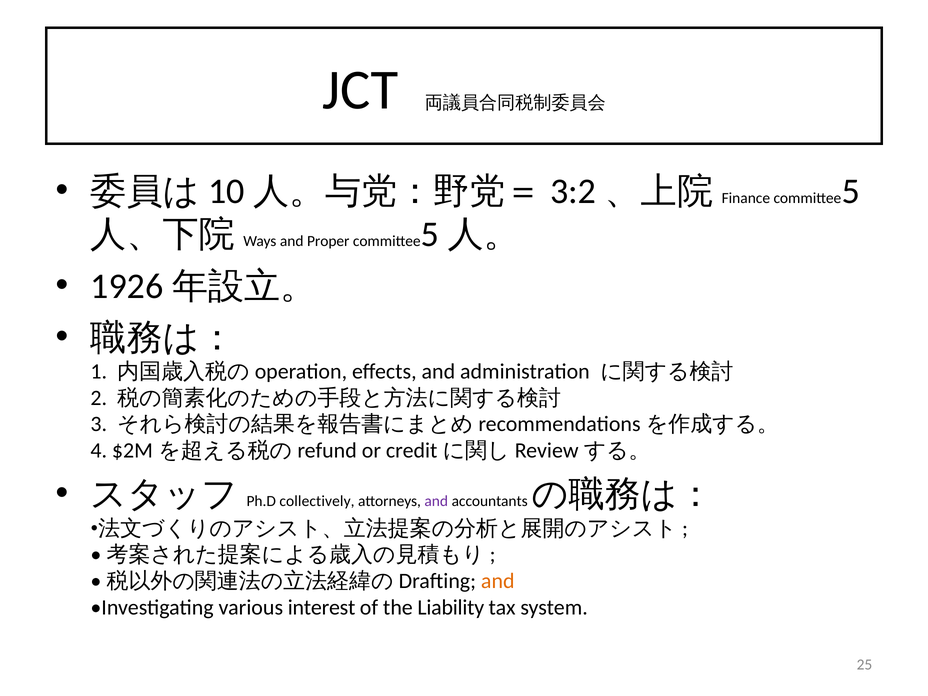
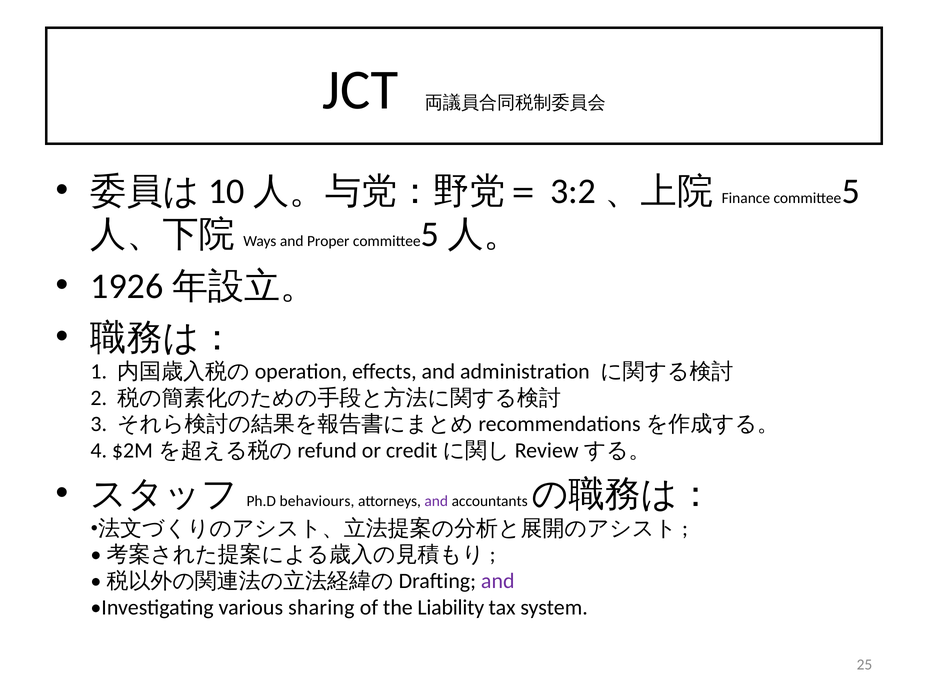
collectively: collectively -> behaviours (317, 501)
and colour: orange -> purple (498, 581)
interest: interest -> sharing (321, 607)
